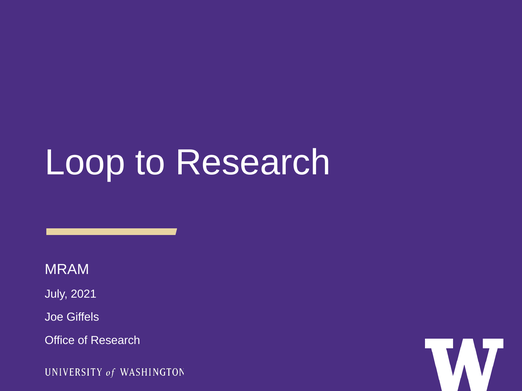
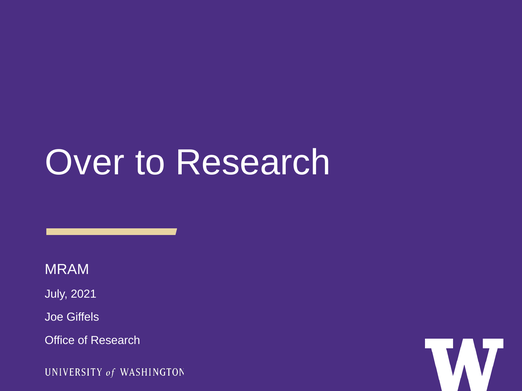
Loop: Loop -> Over (85, 163)
